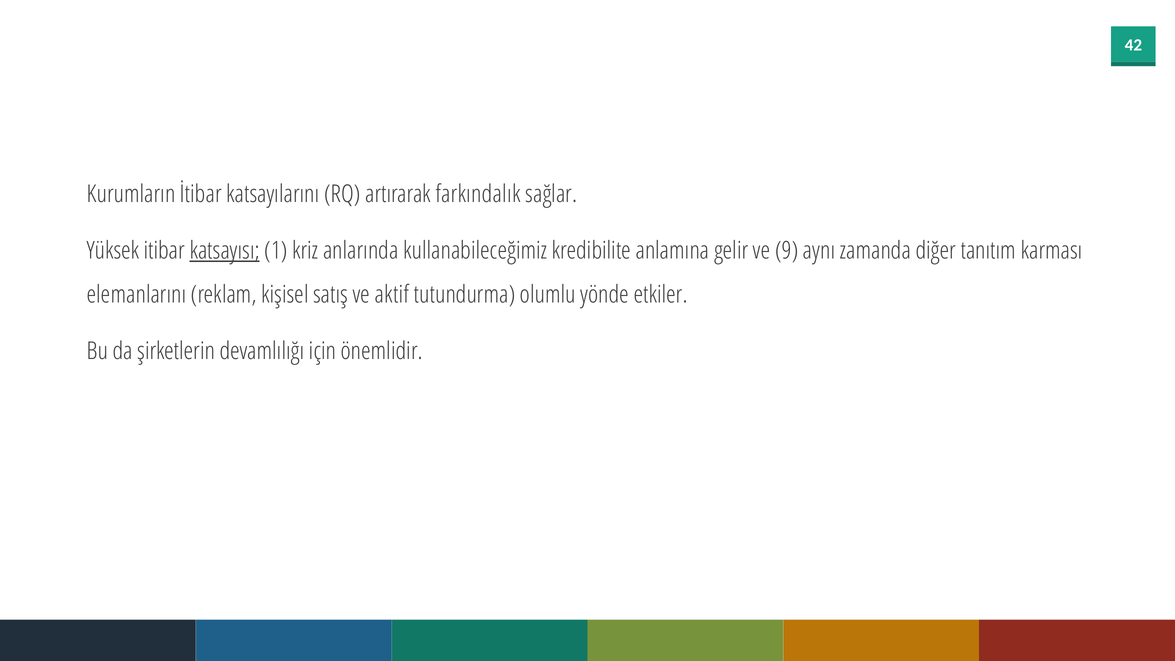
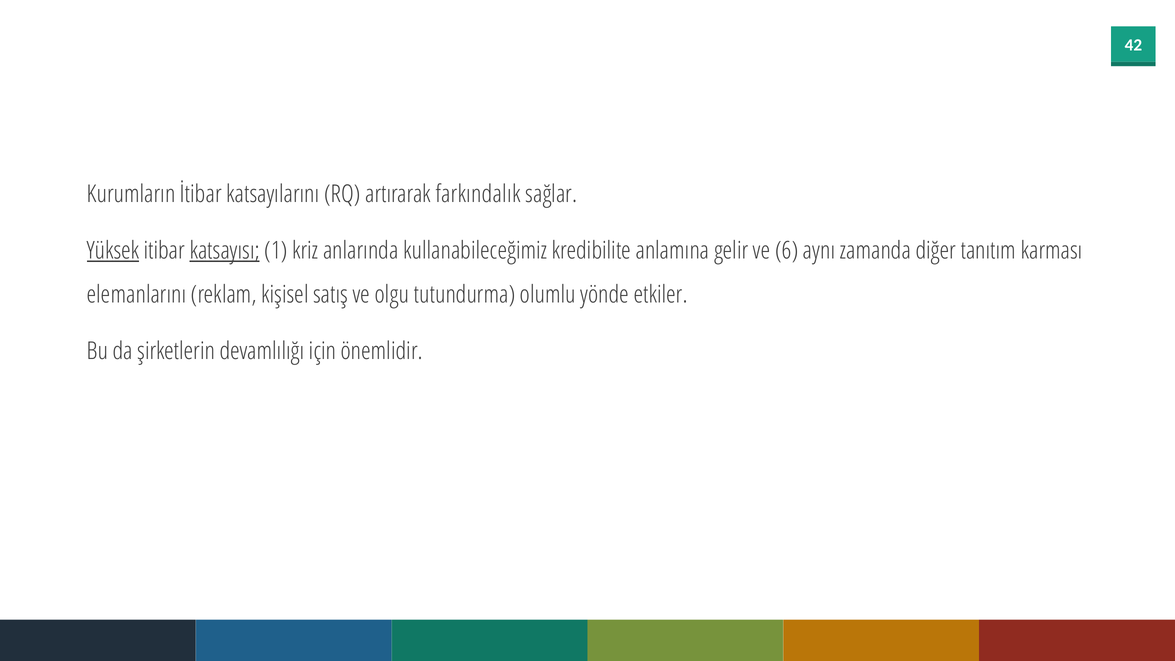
Yüksek underline: none -> present (113, 251)
9: 9 -> 6 (787, 251)
aktif: aktif -> olgu (392, 295)
